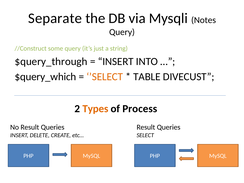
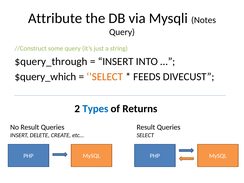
Separate: Separate -> Attribute (55, 18)
TABLE: TABLE -> FEEDS (147, 77)
Types colour: orange -> blue (95, 109)
Process: Process -> Returns (140, 109)
